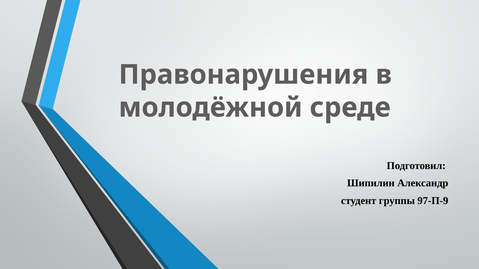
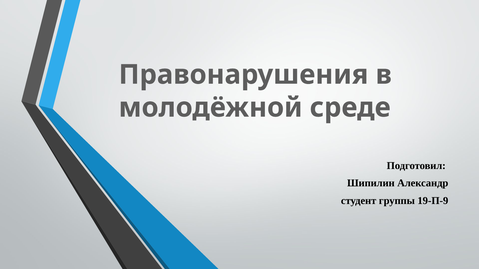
97-П-9: 97-П-9 -> 19-П-9 (433, 201)
